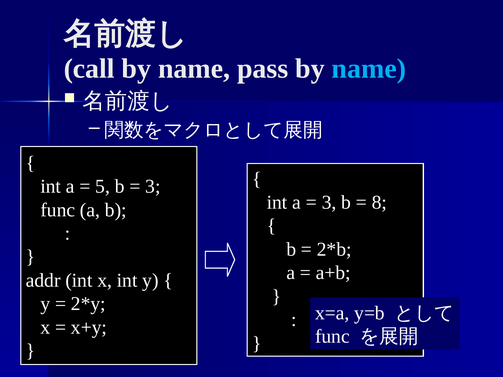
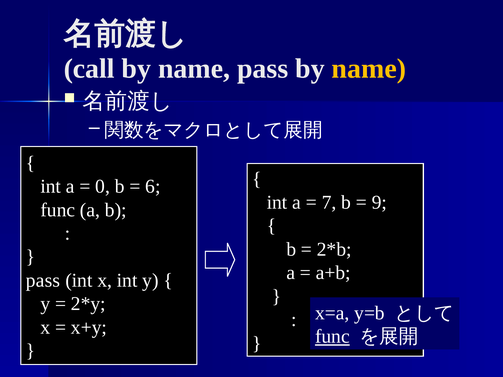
name colour: light blue -> yellow (369, 69)
5: 5 -> 0 (103, 187)
3: 3 -> 6 (153, 187)
3: 3 -> 7 (329, 203)
8: 8 -> 9 (379, 203)
addr: addr -> pass (43, 281)
func underline: none -> present (332, 337)
